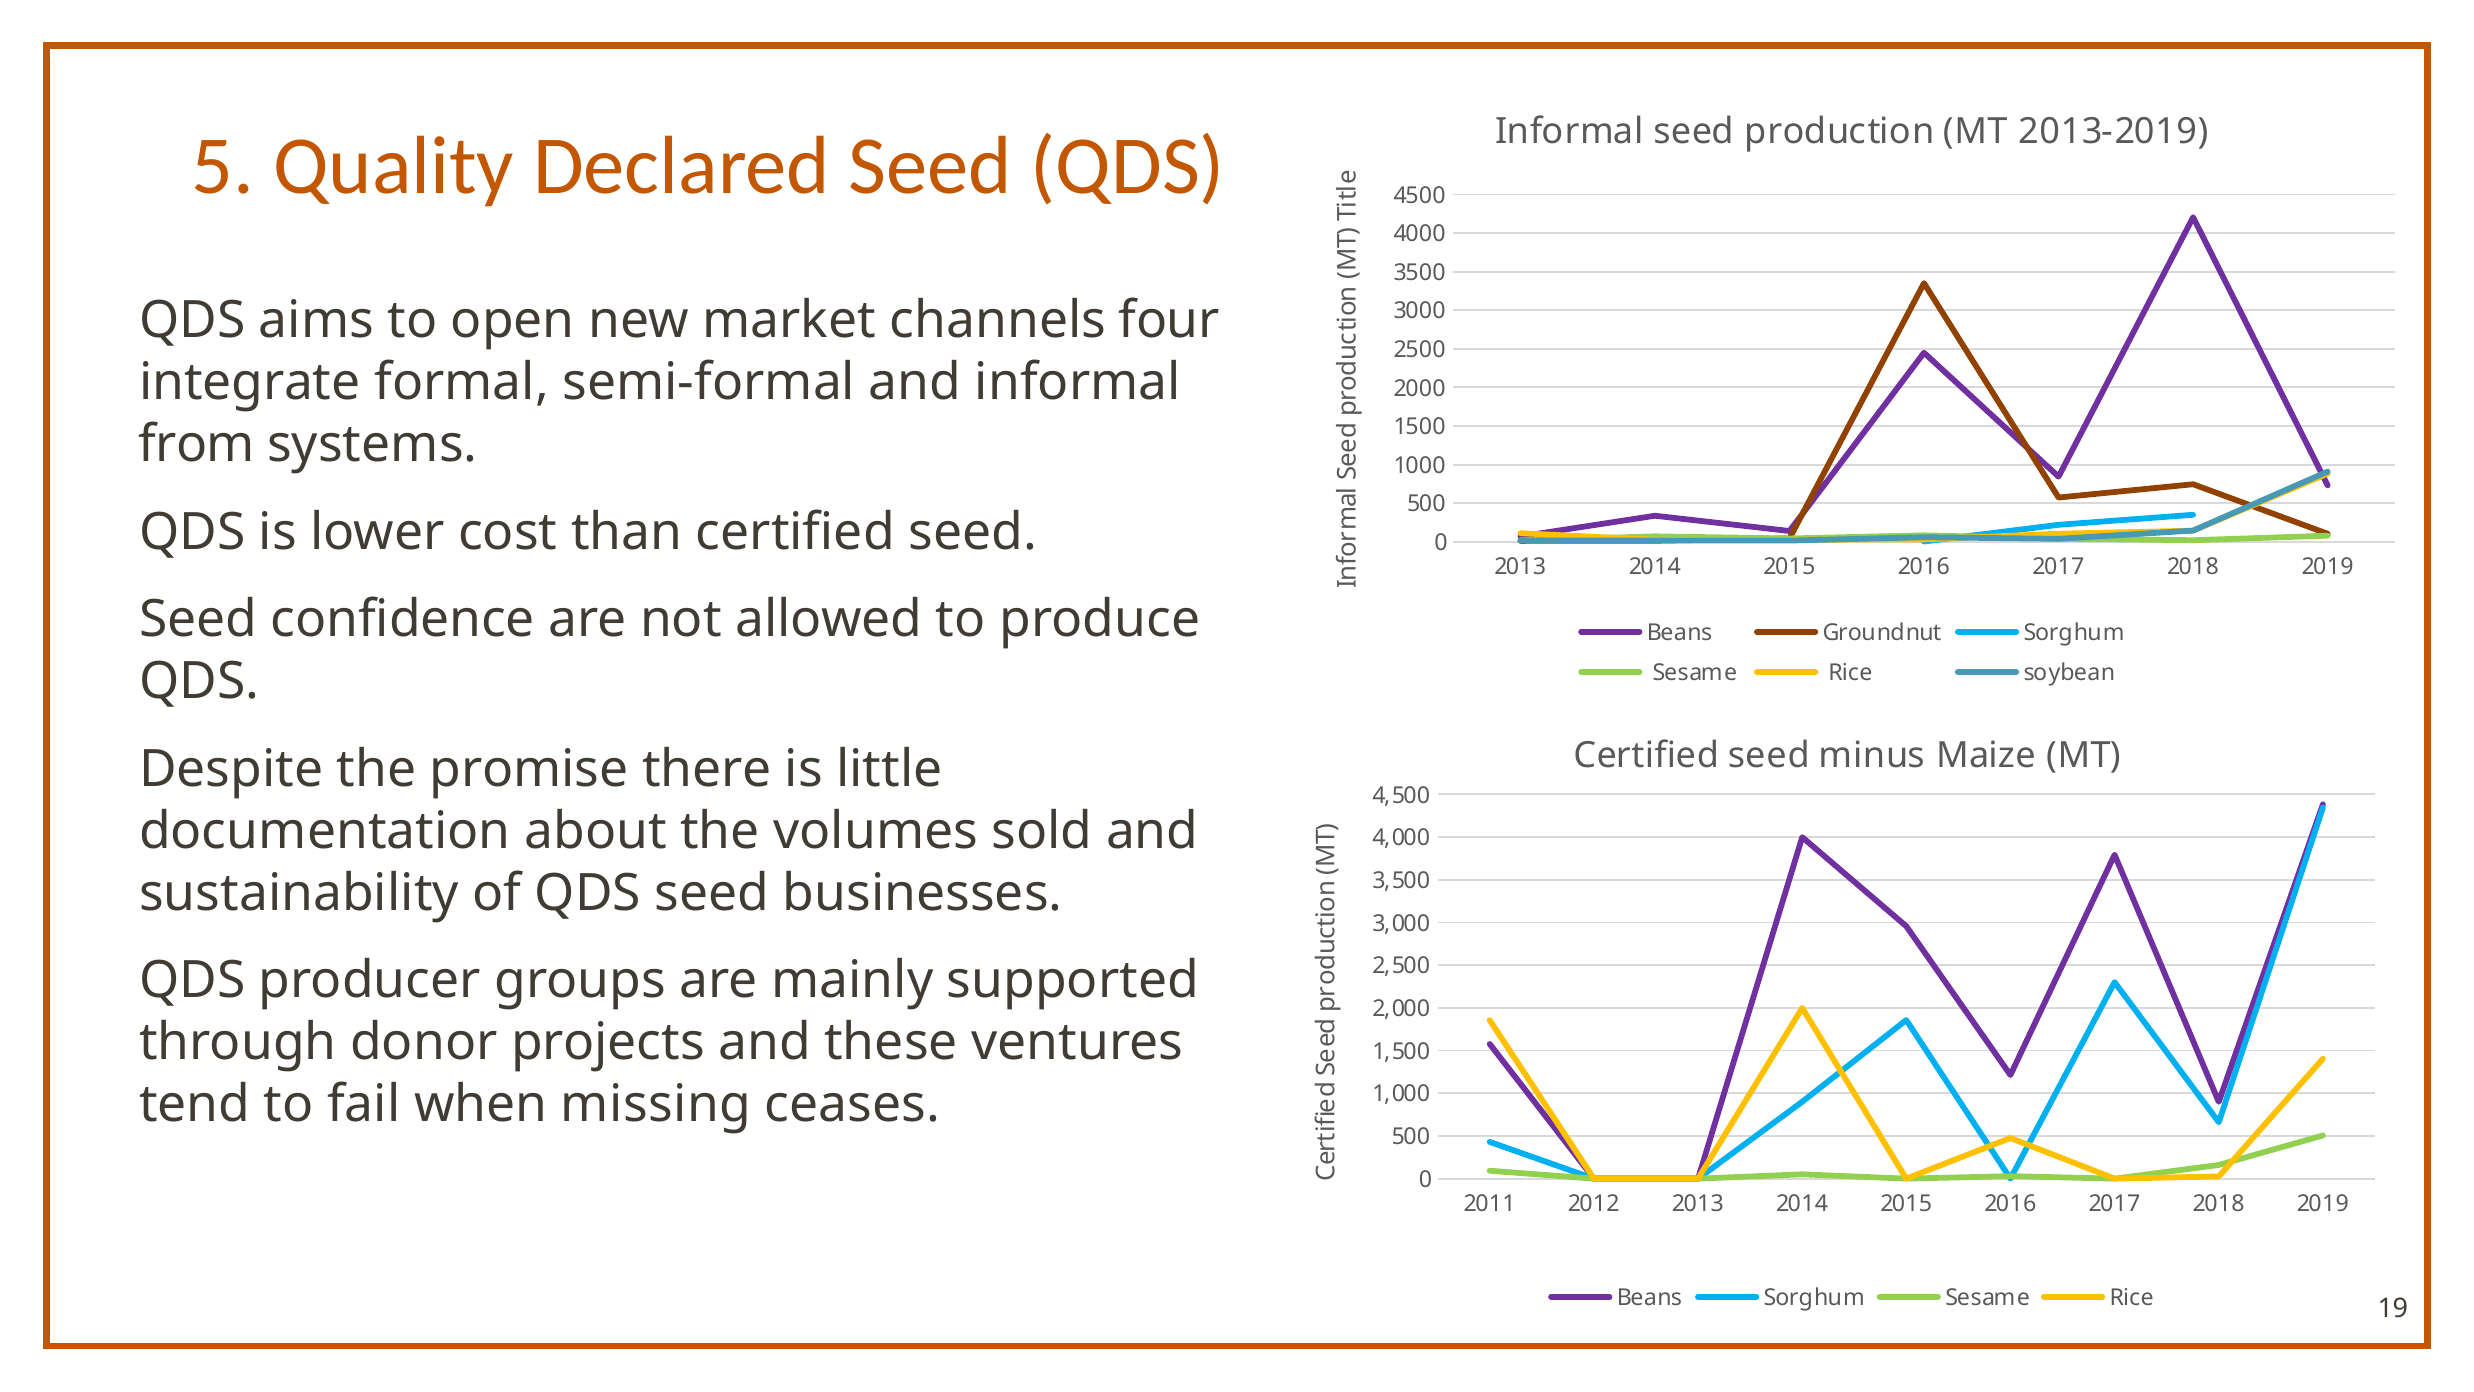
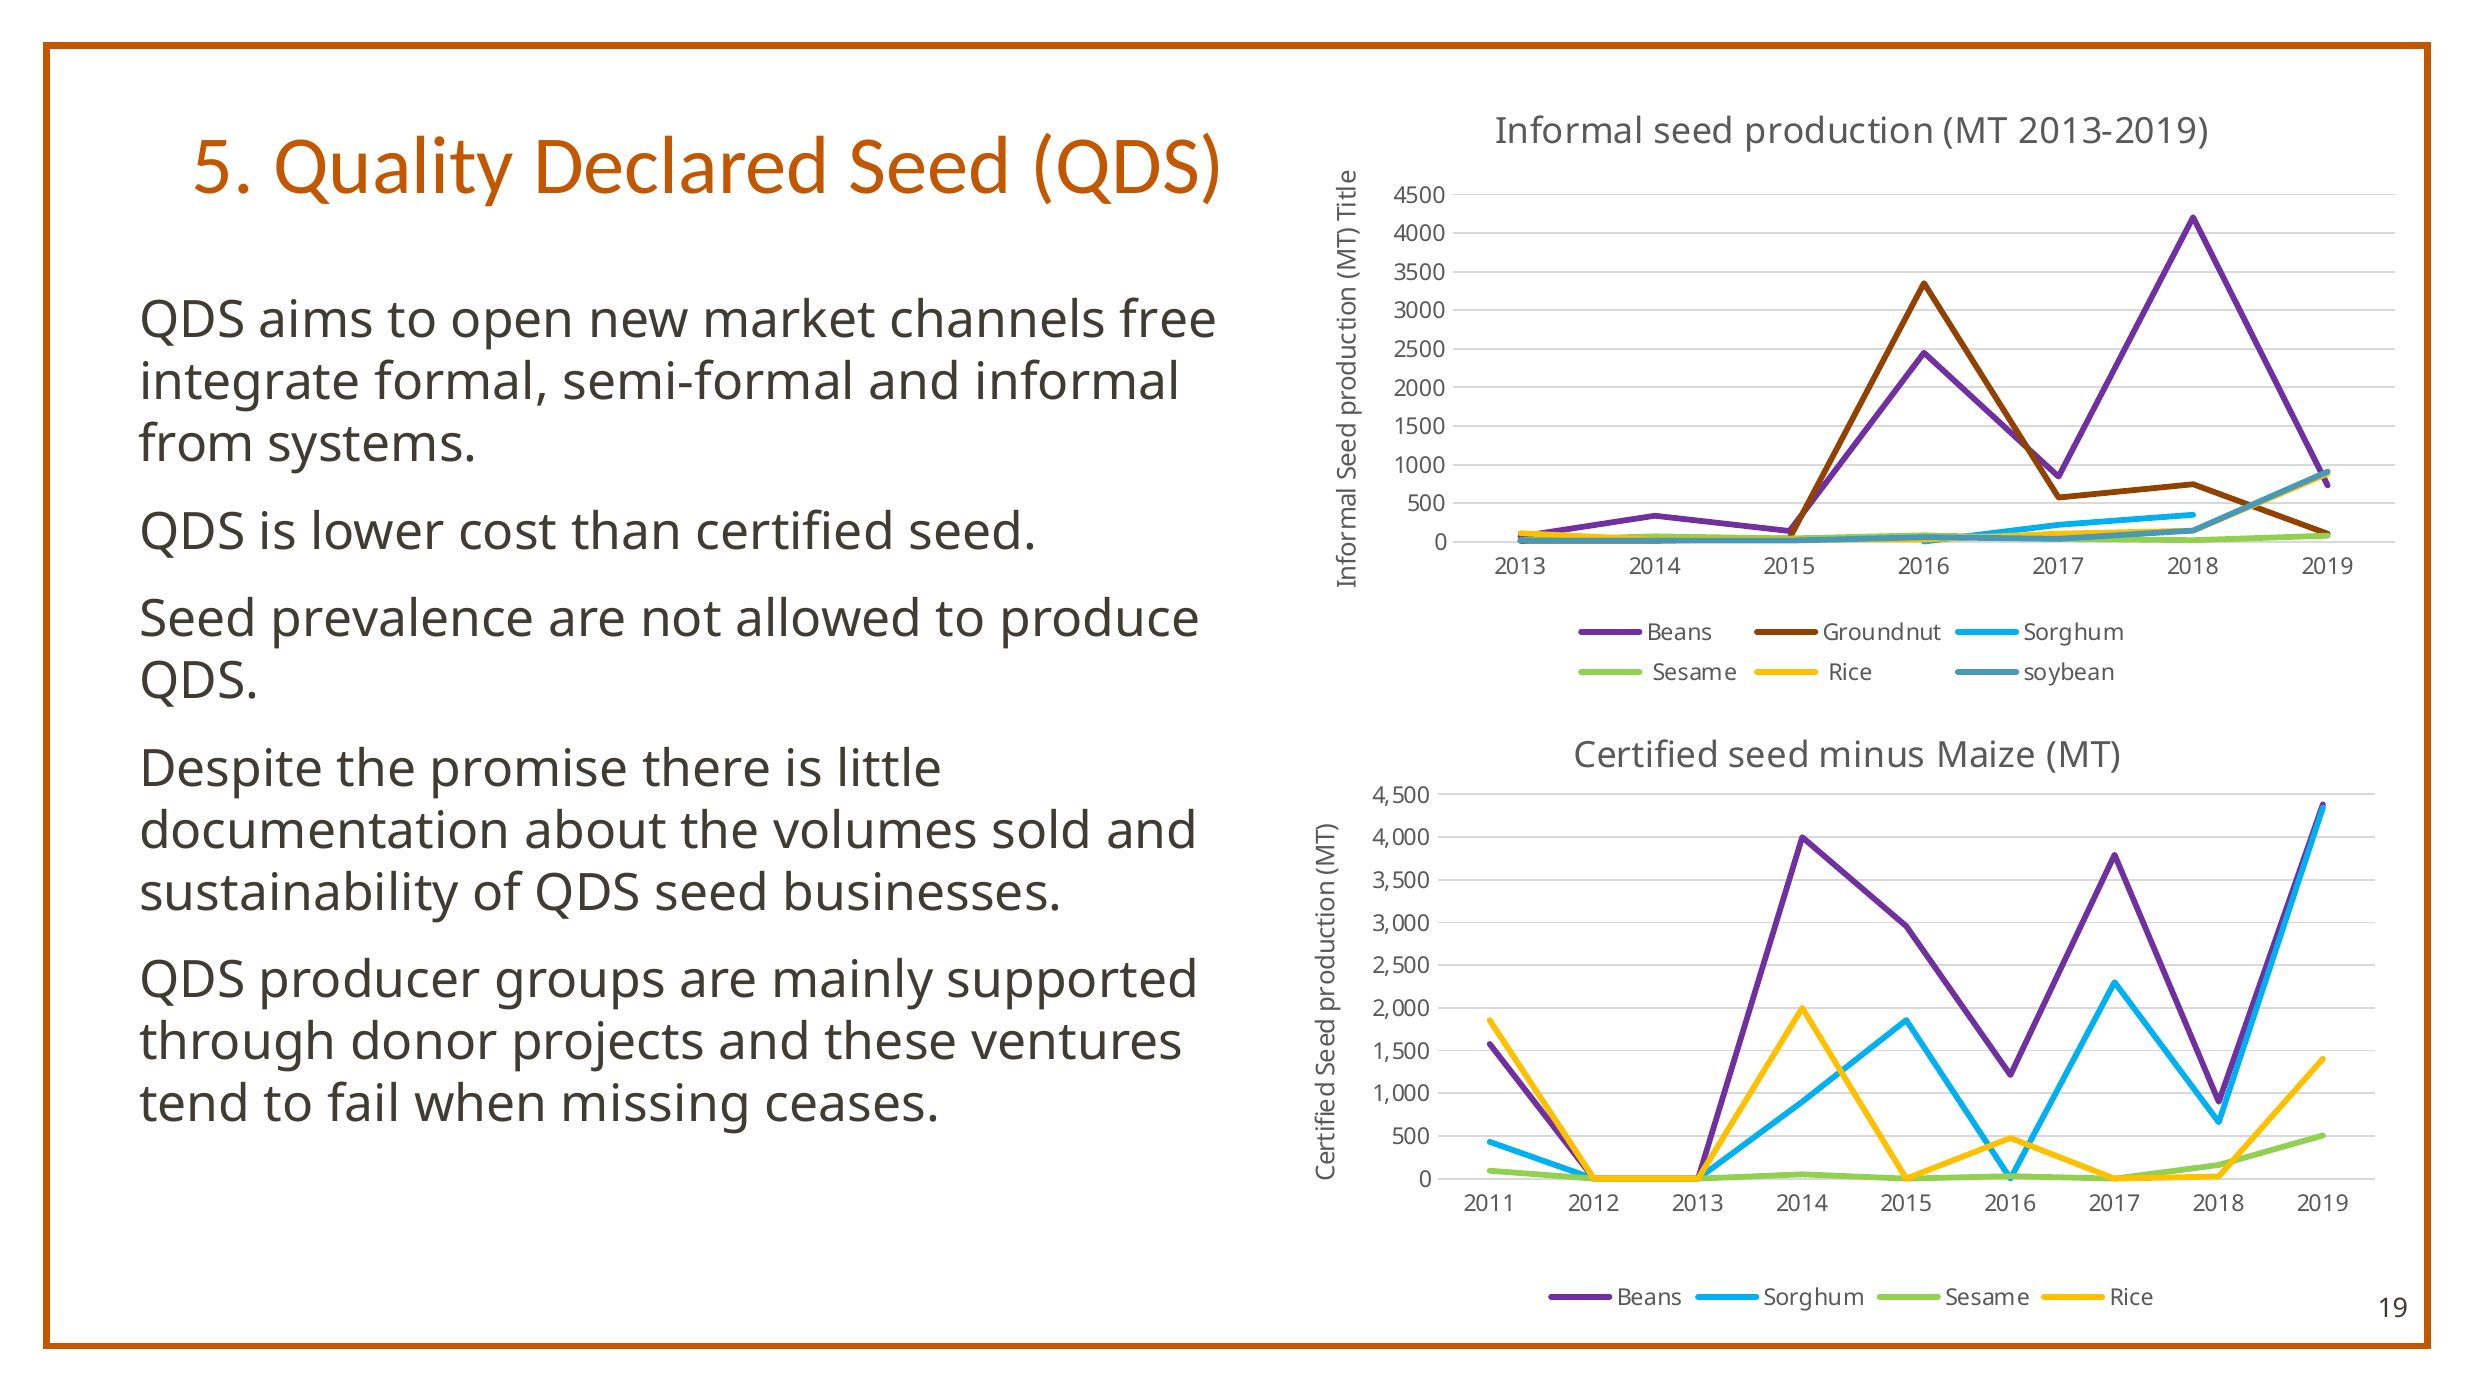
four: four -> free (1169, 321)
confidence: confidence -> prevalence (403, 620)
